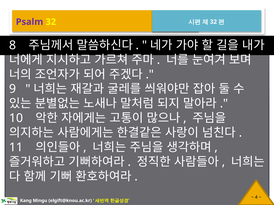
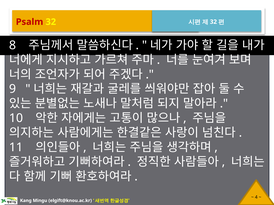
Psalm colour: purple -> red (30, 22)
